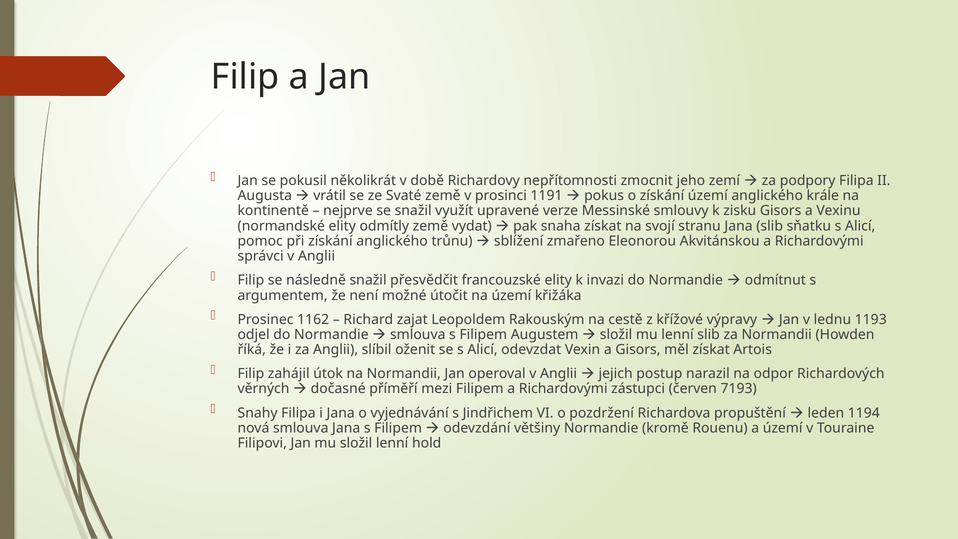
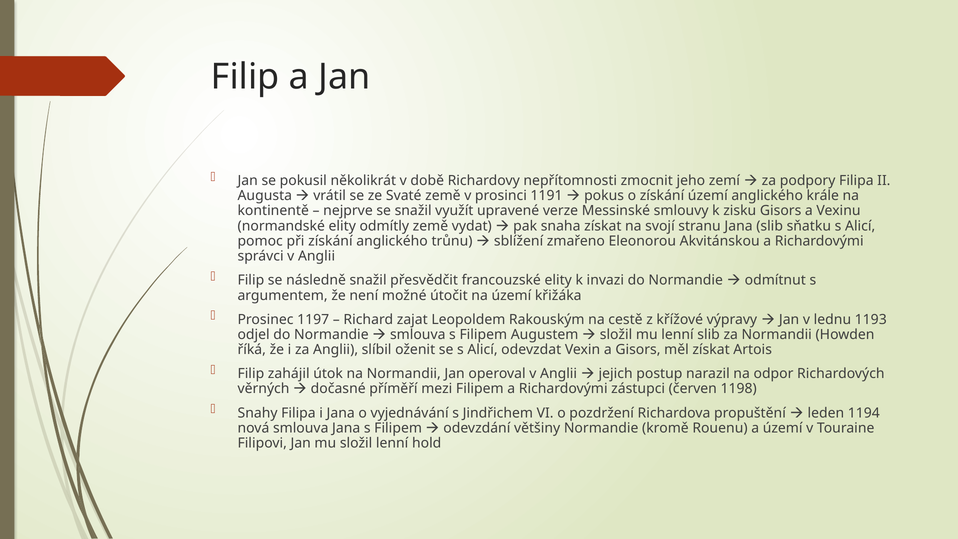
1162: 1162 -> 1197 (313, 319)
7193: 7193 -> 1198 (739, 389)
